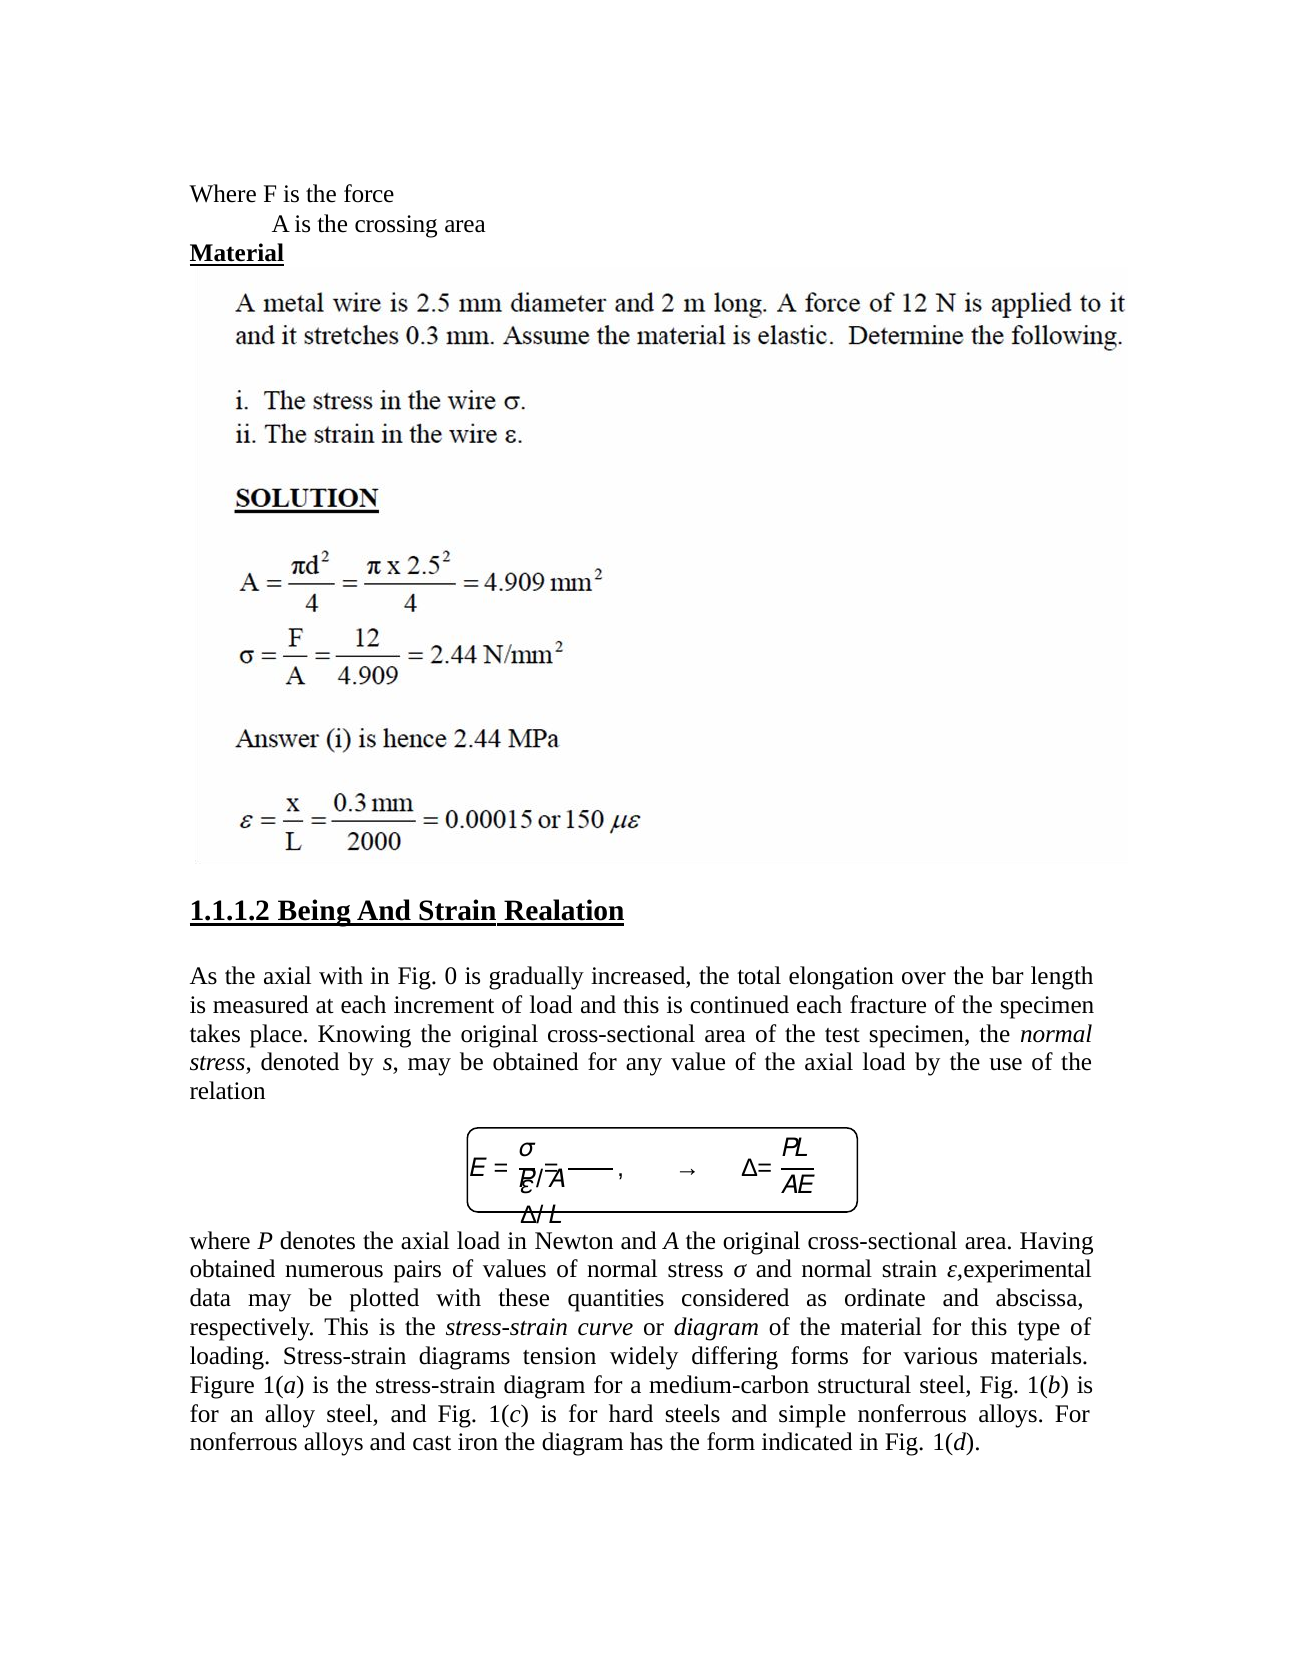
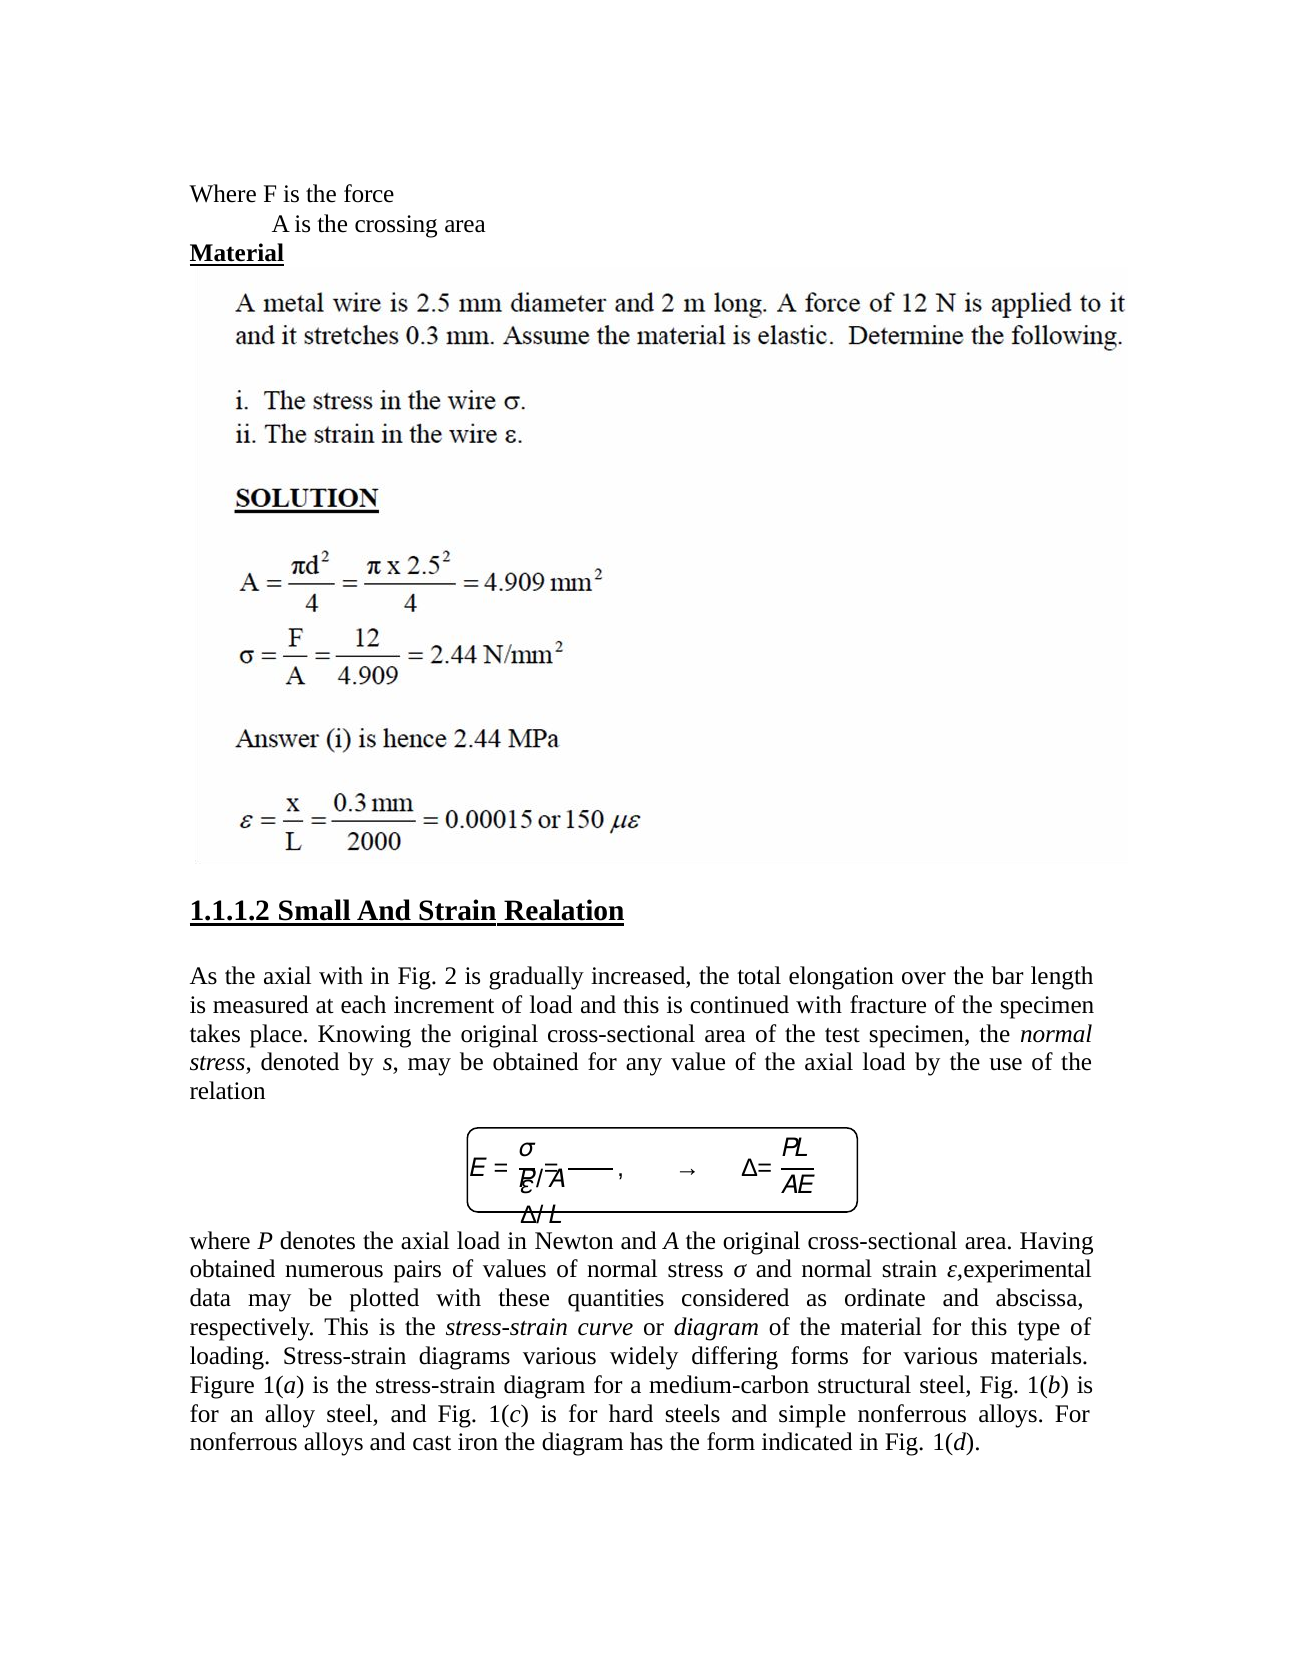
Being: Being -> Small (314, 911)
0: 0 -> 2 (451, 976)
continued each: each -> with (819, 1005)
diagrams tension: tension -> various (560, 1356)
